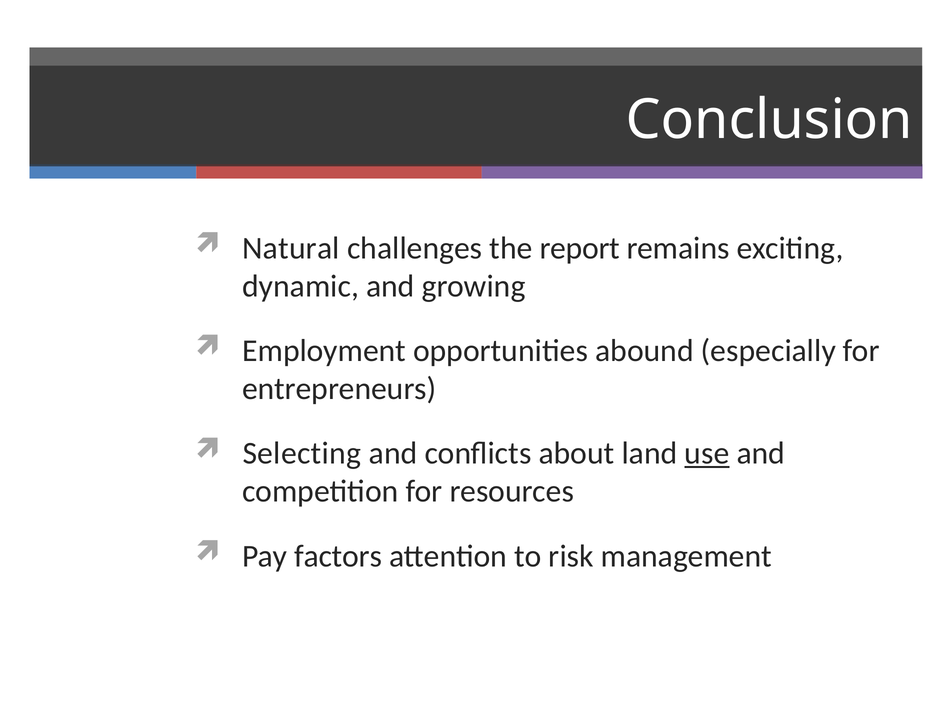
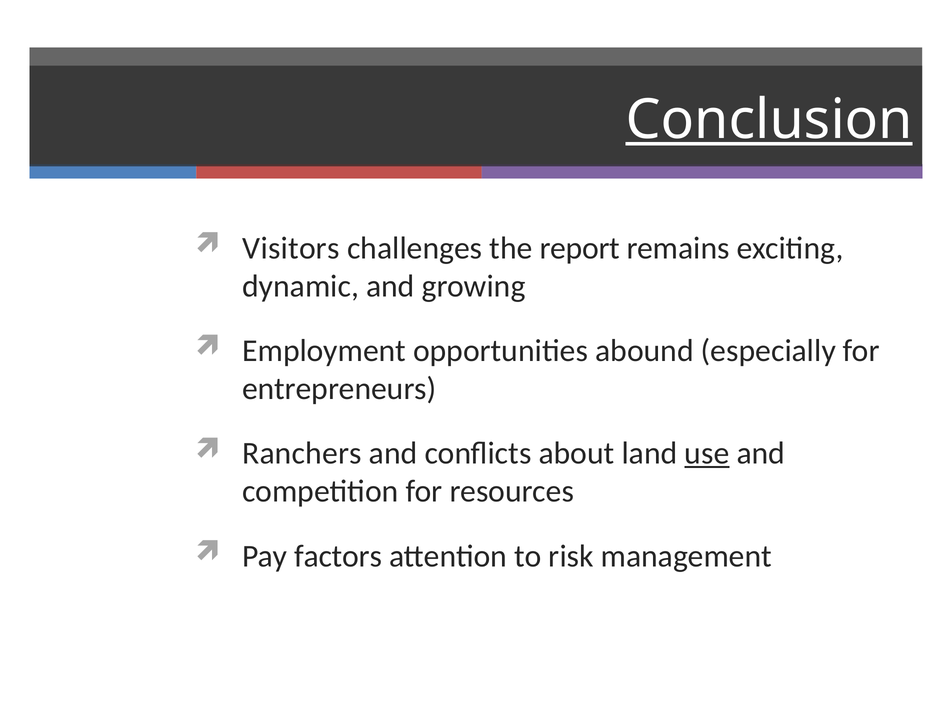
Conclusion underline: none -> present (769, 120)
Natural: Natural -> Visitors (291, 248)
Selecting: Selecting -> Ranchers (302, 453)
